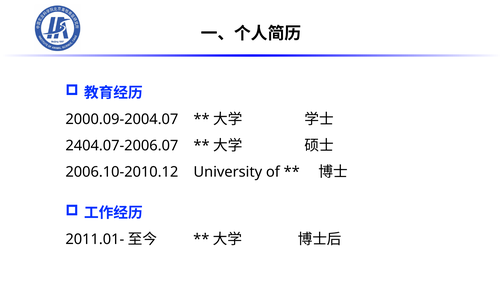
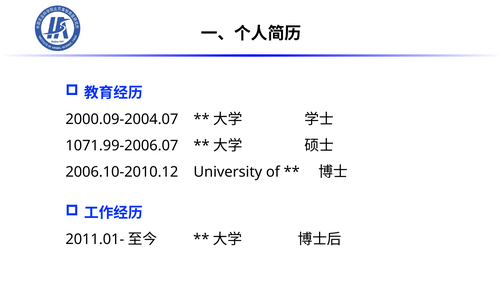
2404.07-2006.07: 2404.07-2006.07 -> 1071.99-2006.07 (122, 145)
